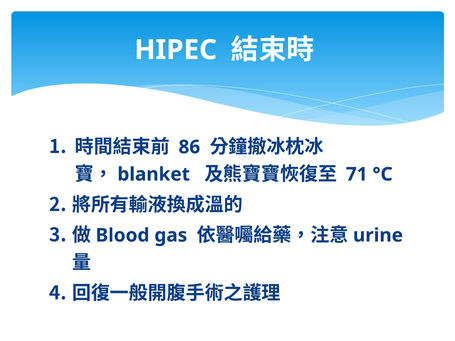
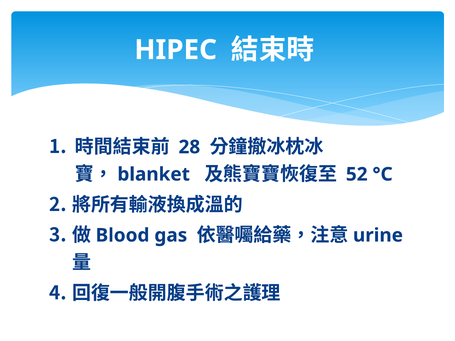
86: 86 -> 28 (189, 147)
71: 71 -> 52 (357, 174)
